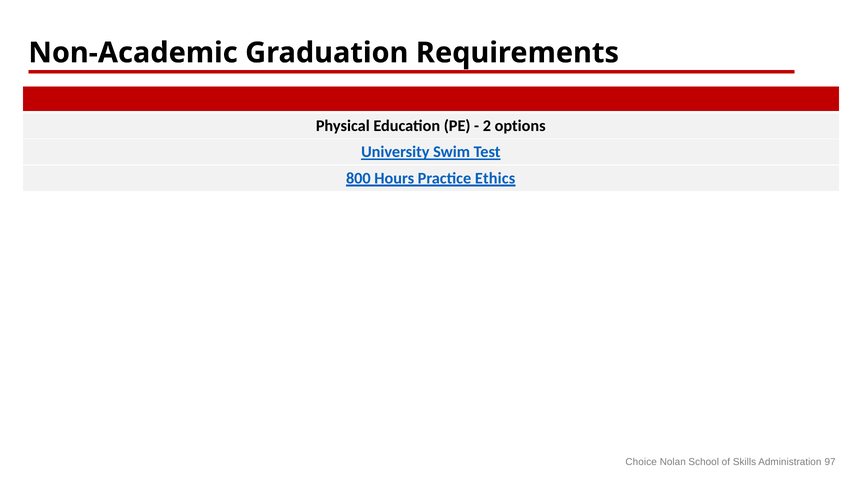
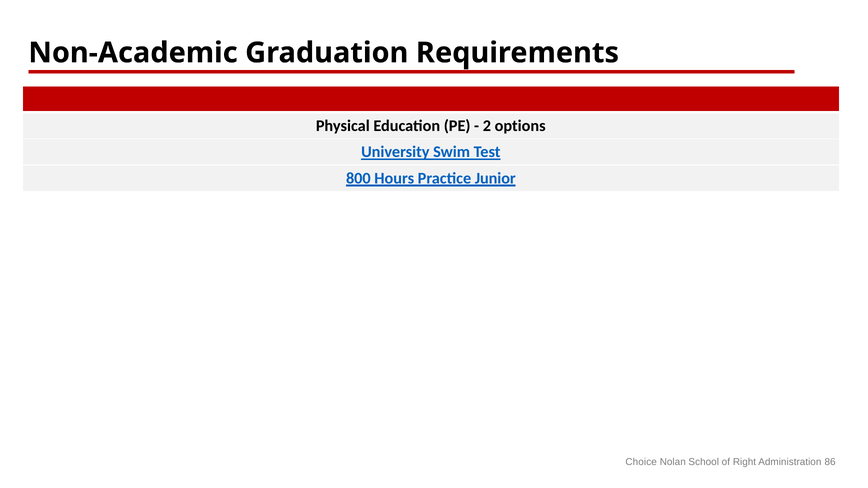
Ethics: Ethics -> Junior (495, 179)
Skills: Skills -> Right (744, 462)
97: 97 -> 86 (830, 462)
